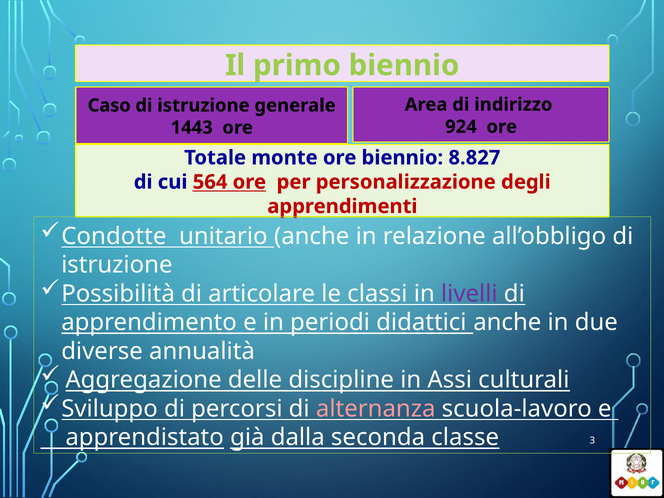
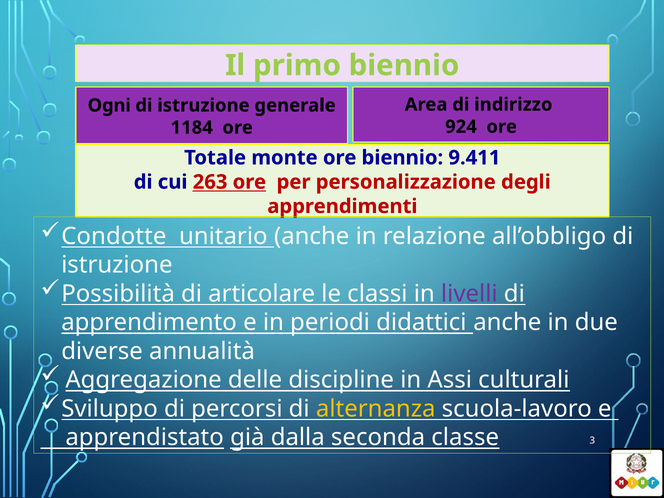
Caso: Caso -> Ogni (109, 105)
1443: 1443 -> 1184 (192, 128)
8.827: 8.827 -> 9.411 (474, 158)
564: 564 -> 263 (210, 182)
alternanza colour: pink -> yellow (376, 409)
